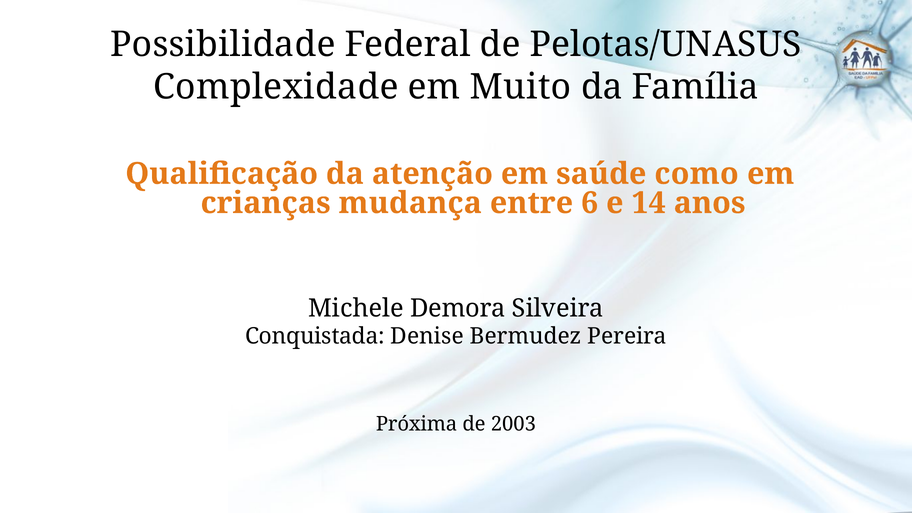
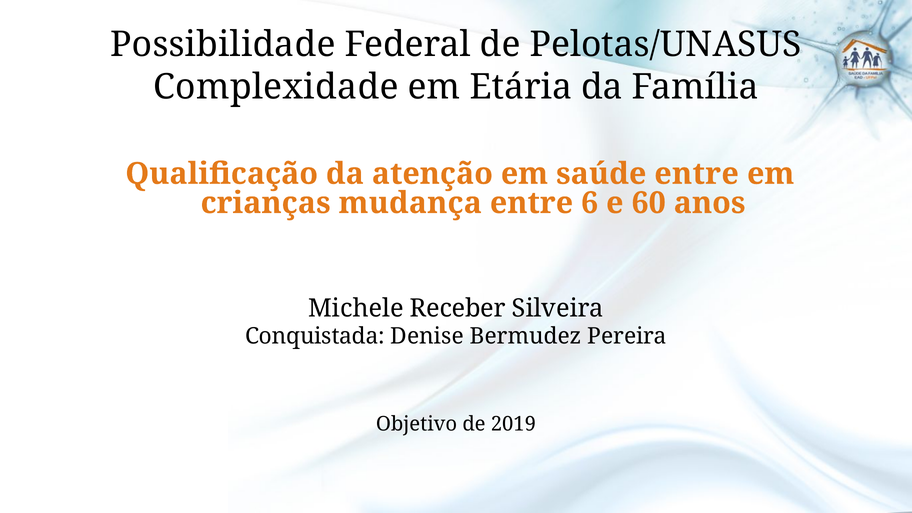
Muito: Muito -> Etária (521, 87)
saúde como: como -> entre (697, 174)
14: 14 -> 60 (649, 203)
Demora: Demora -> Receber (458, 308)
Próxima: Próxima -> Objetivo (417, 424)
2003: 2003 -> 2019 (513, 424)
